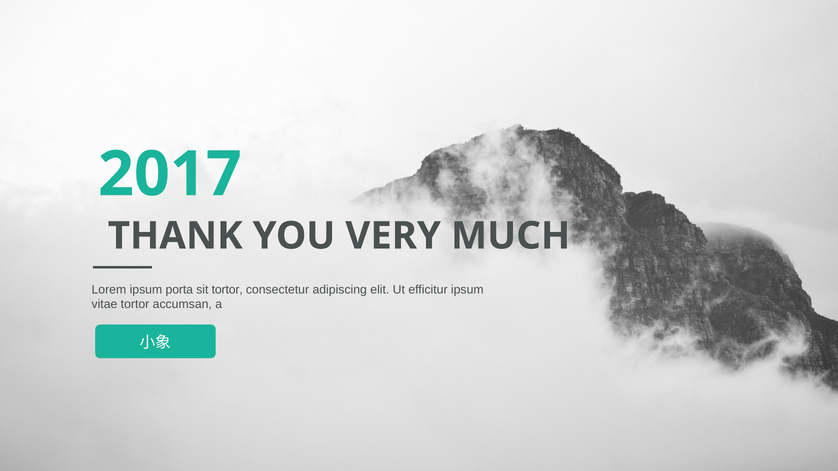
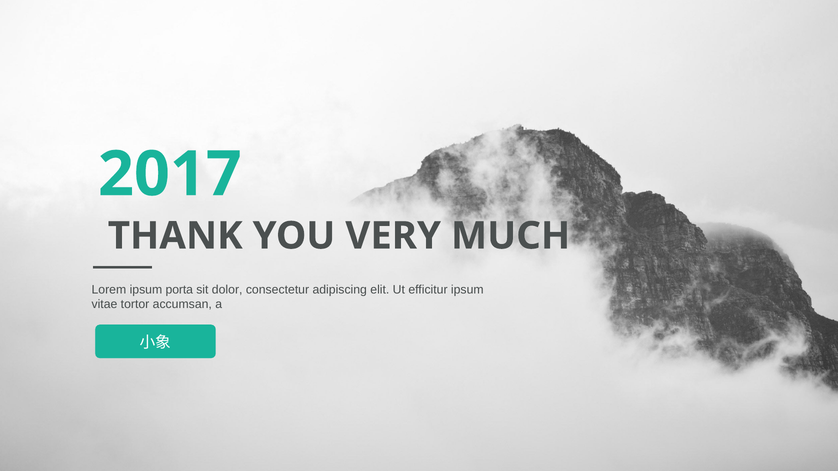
sit tortor: tortor -> dolor (227, 290)
